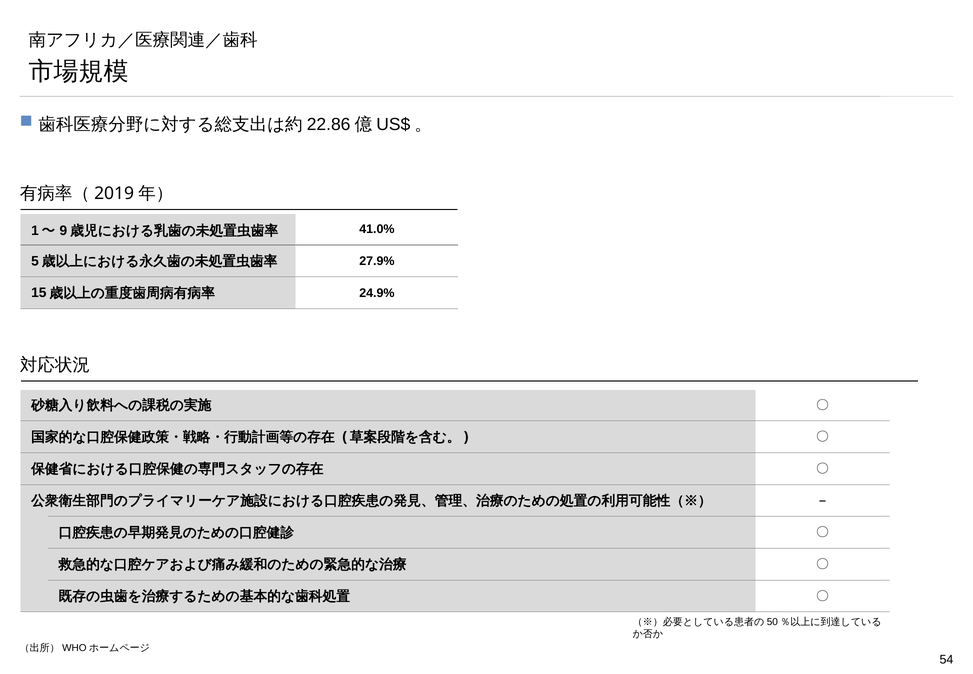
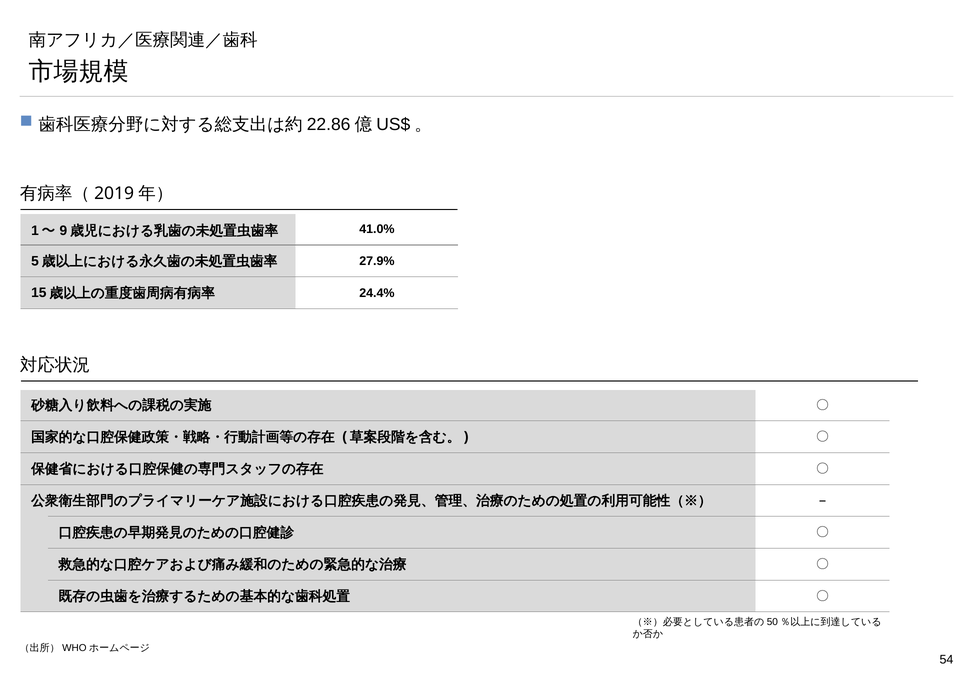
24.9%: 24.9% -> 24.4% (377, 293)
